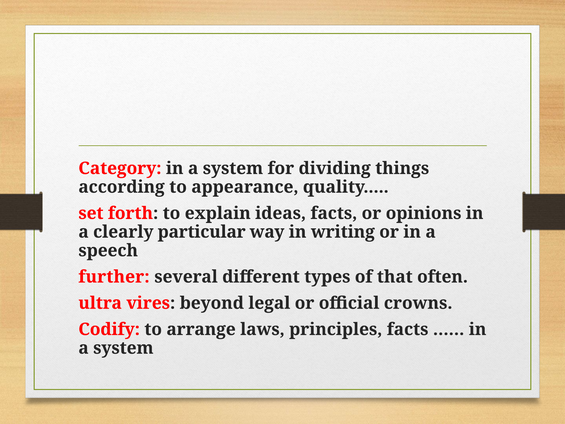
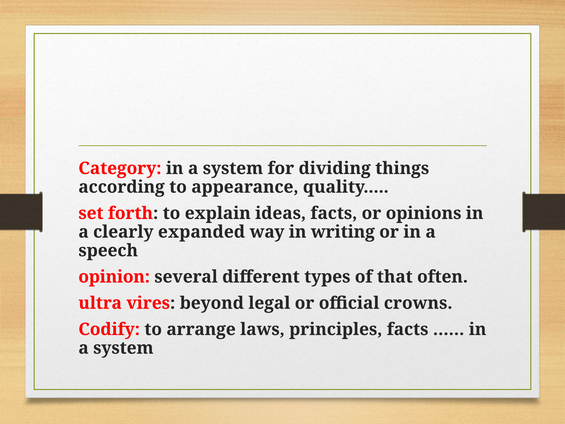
particular: particular -> expanded (202, 232)
further: further -> opinion (114, 277)
